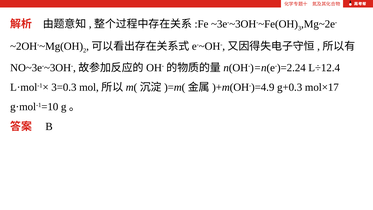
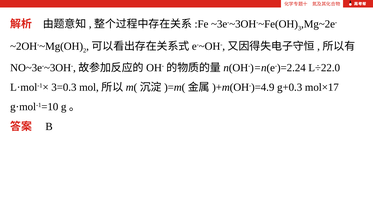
L÷12.4: L÷12.4 -> L÷22.0 (324, 68)
